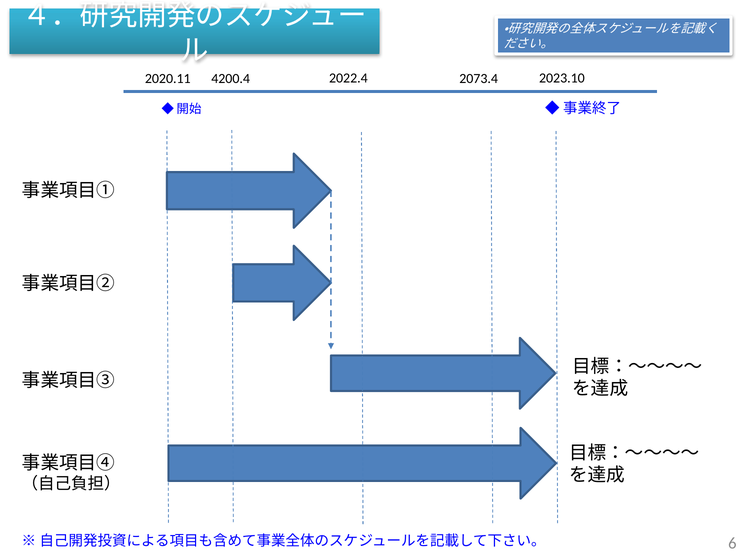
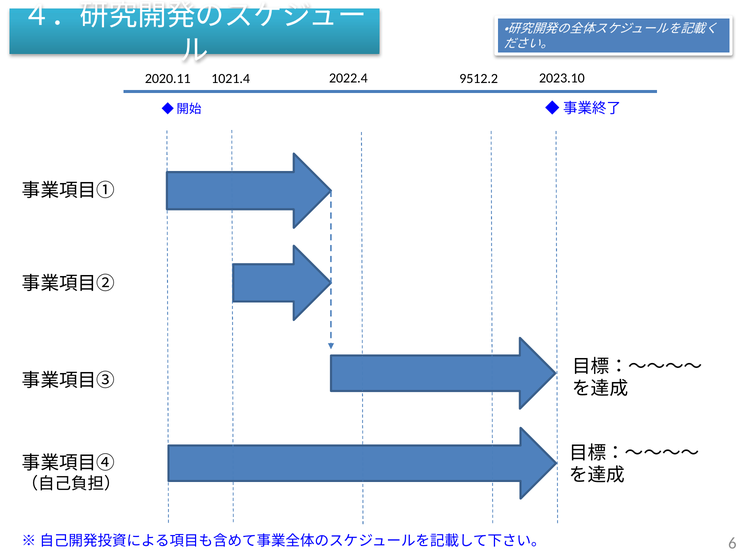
4200.4: 4200.4 -> 1021.4 (231, 79)
2073.4: 2073.4 -> 9512.2 (479, 79)
